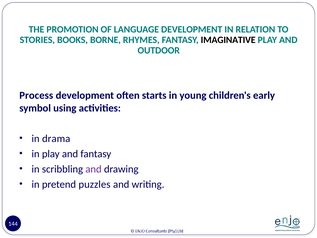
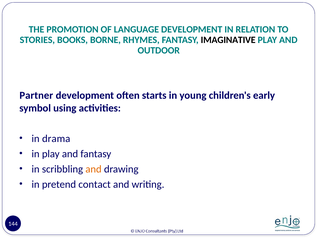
Process: Process -> Partner (36, 95)
and colour: purple -> orange (94, 169)
puzzles: puzzles -> contact (95, 184)
